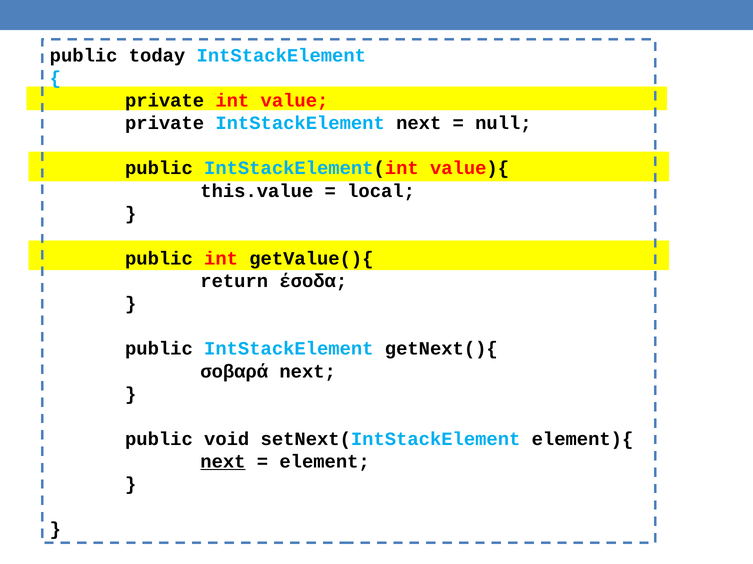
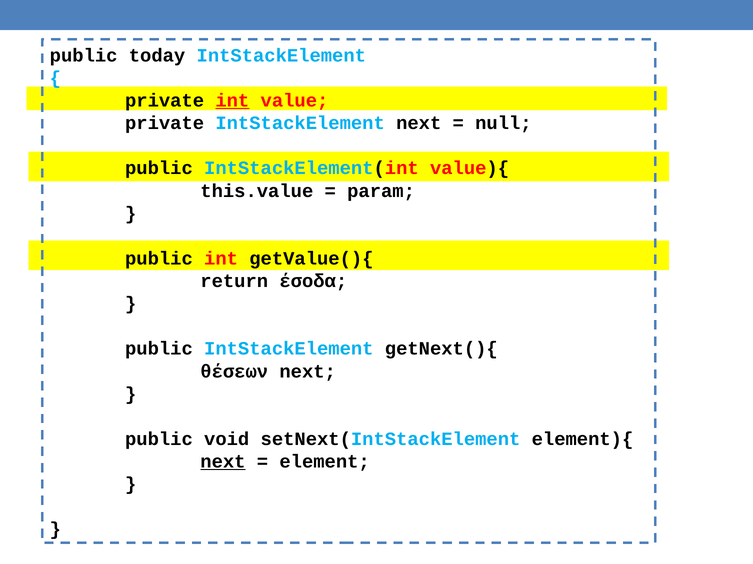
int underline: none -> present (232, 101)
local: local -> param (381, 191)
σοβαρά: σοβαρά -> θέσεων (234, 372)
